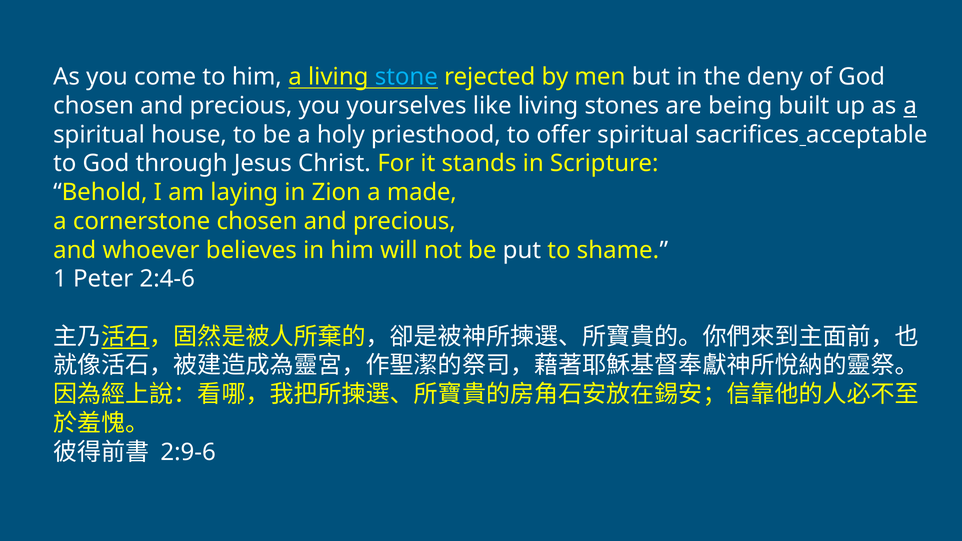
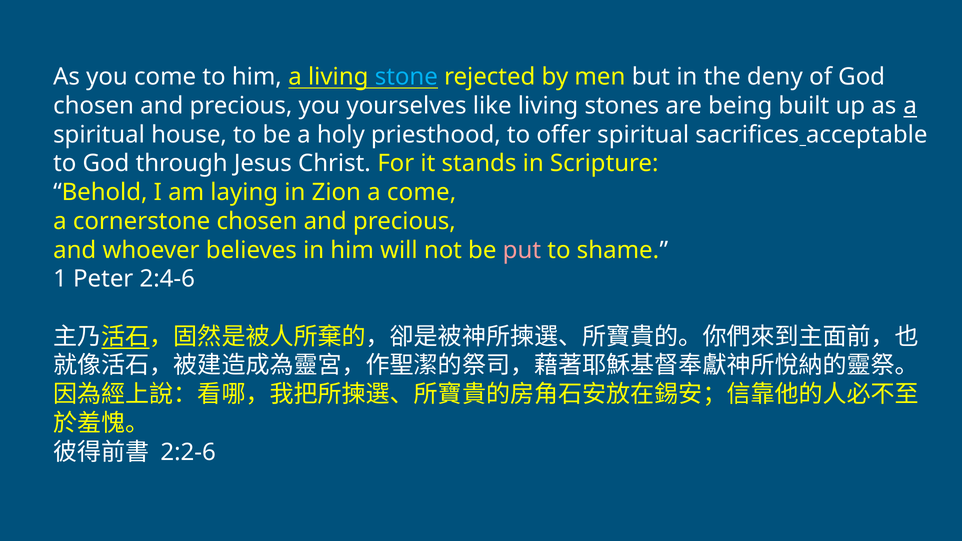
a made: made -> come (422, 192)
put colour: white -> pink (522, 250)
2:9-6: 2:9-6 -> 2:2-6 (188, 452)
